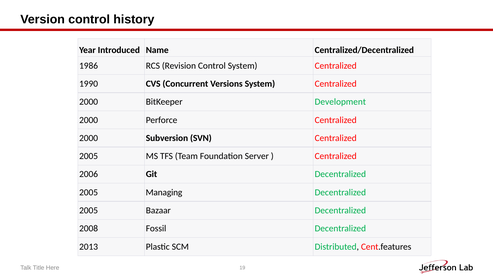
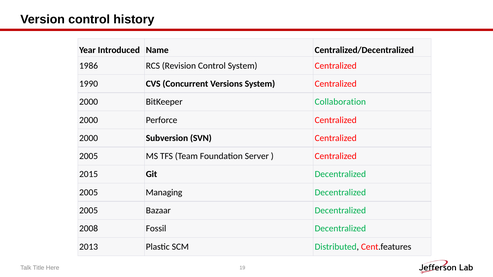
Development: Development -> Collaboration (340, 102)
2006: 2006 -> 2015 (89, 174)
